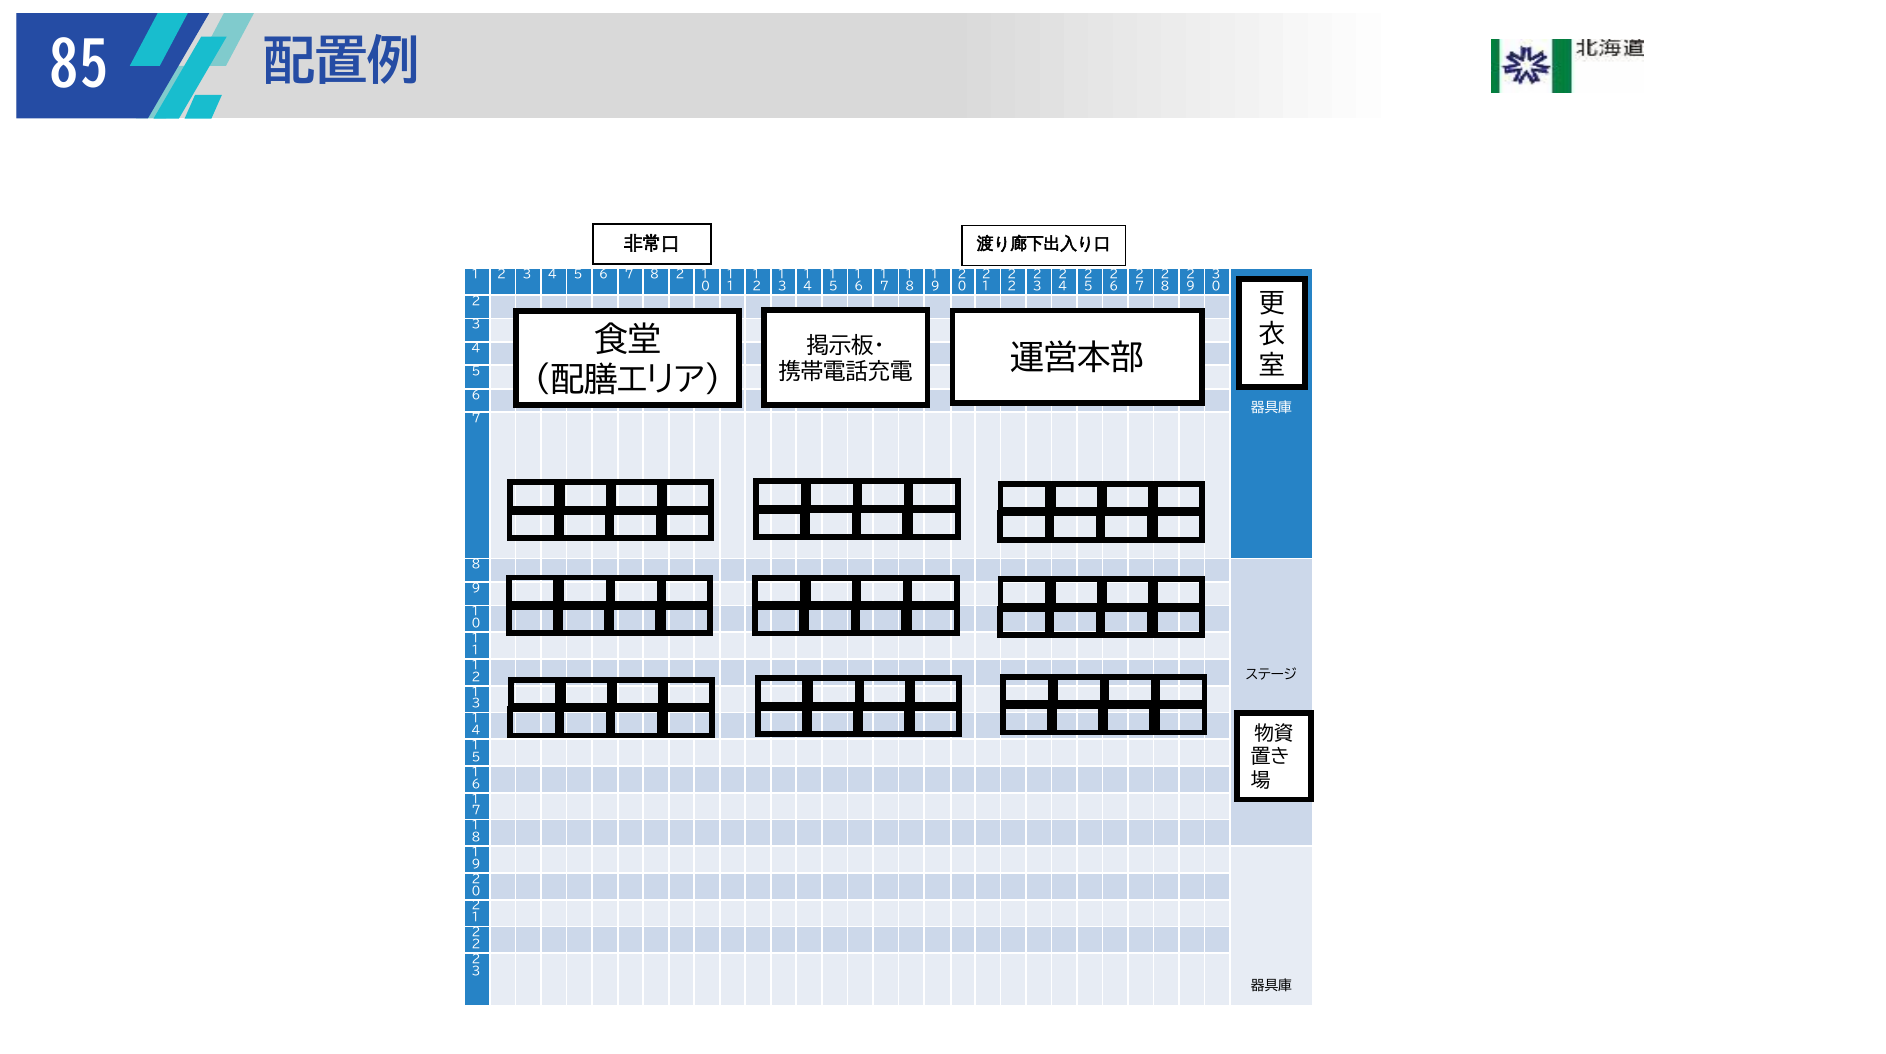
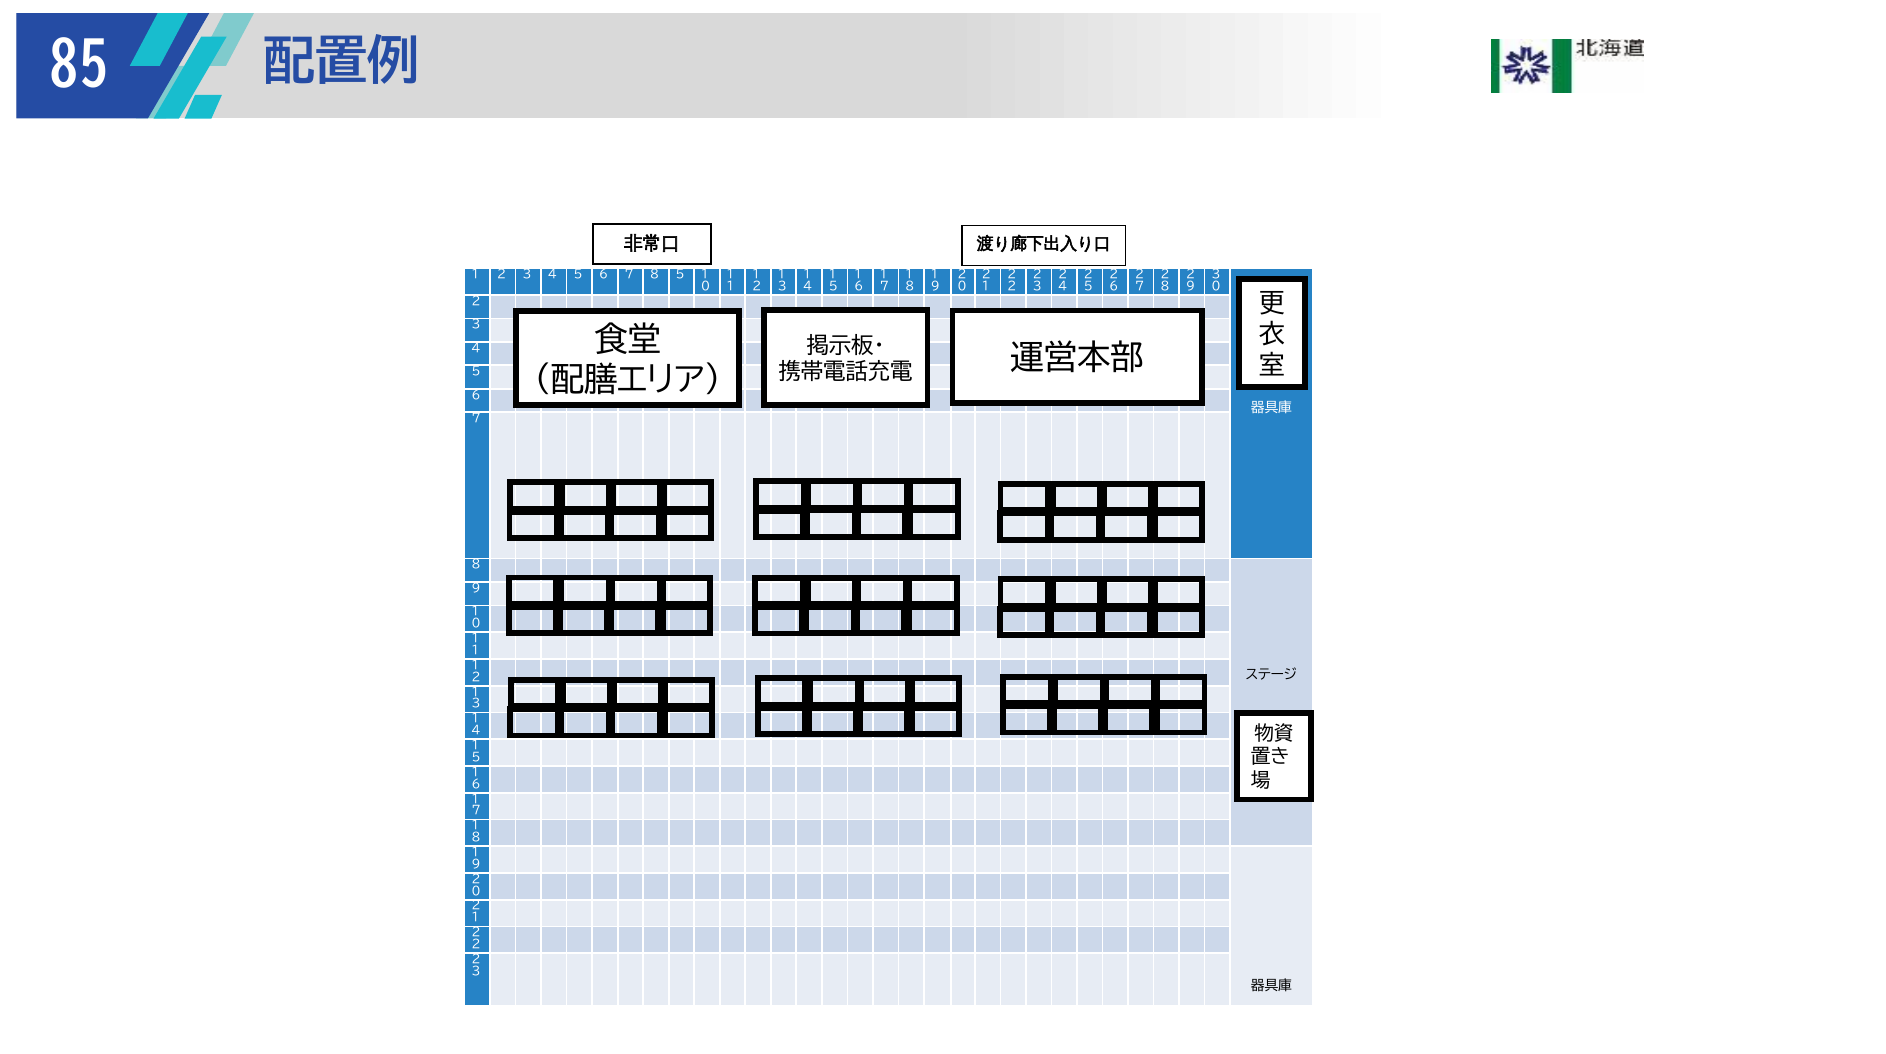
7 8 2: 2 -> 5 (680, 275)
